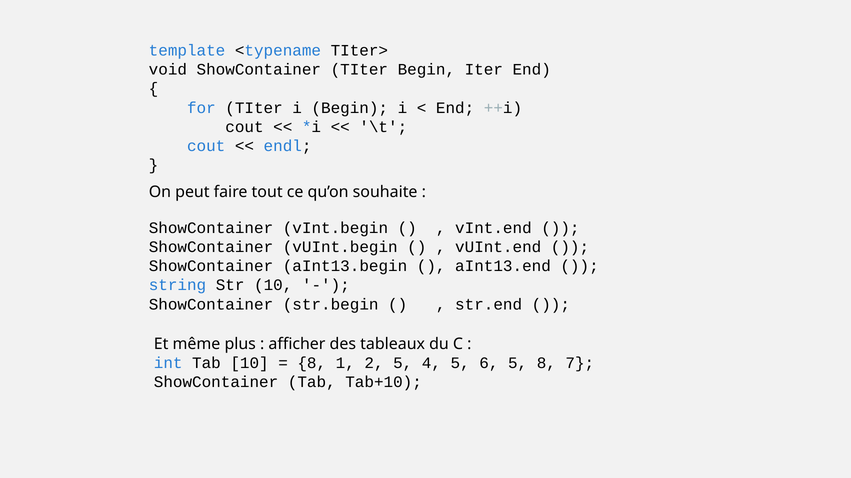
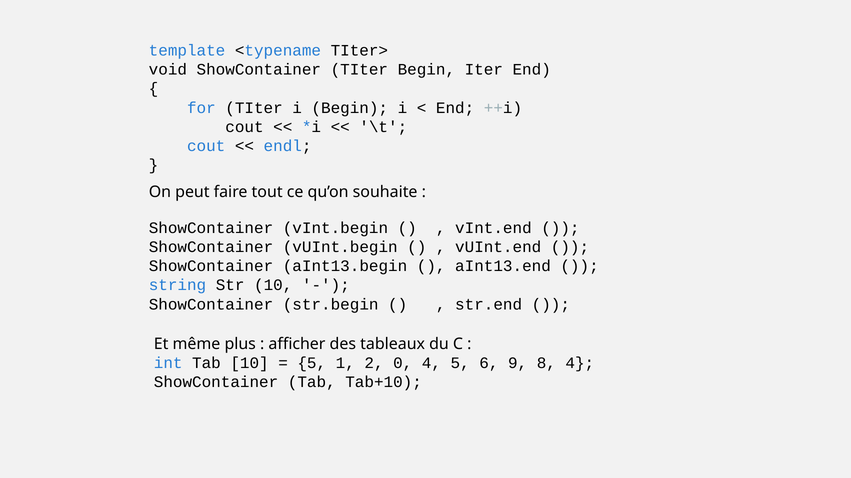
8: 8 -> 5 (312, 363)
2 5: 5 -> 0 (403, 363)
6 5: 5 -> 9 (518, 363)
8 7: 7 -> 4 (580, 363)
